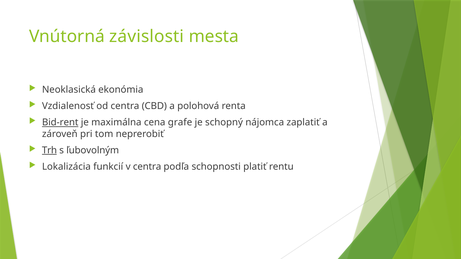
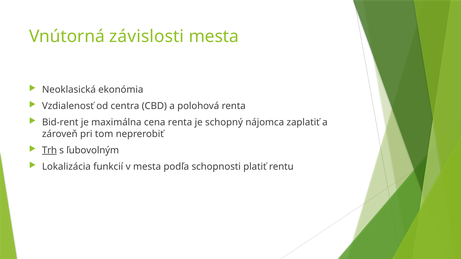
Bid-rent underline: present -> none (60, 123)
cena grafe: grafe -> renta (180, 123)
v centra: centra -> mesta (147, 167)
